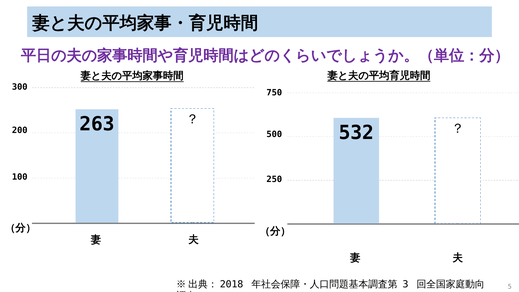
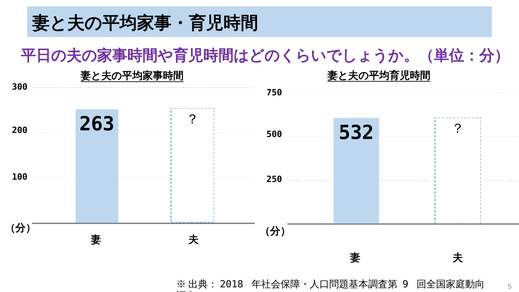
3: 3 -> 9 (406, 284)
